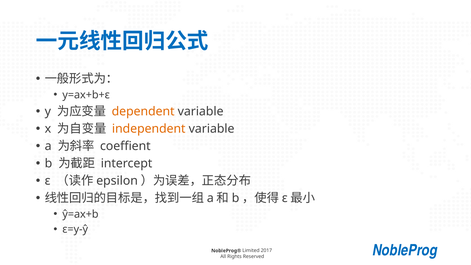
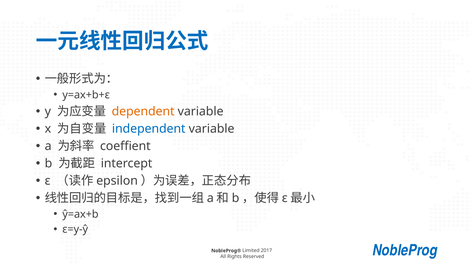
independent colour: orange -> blue (149, 129)
